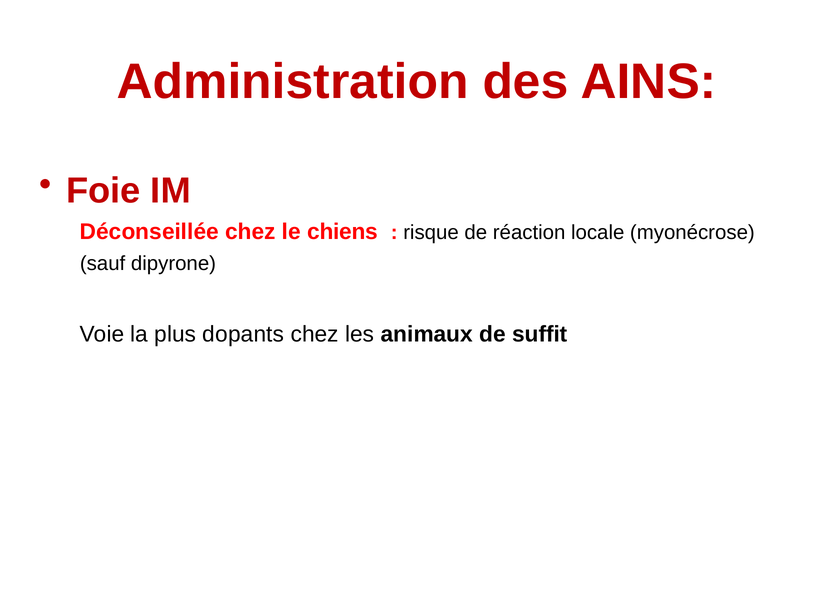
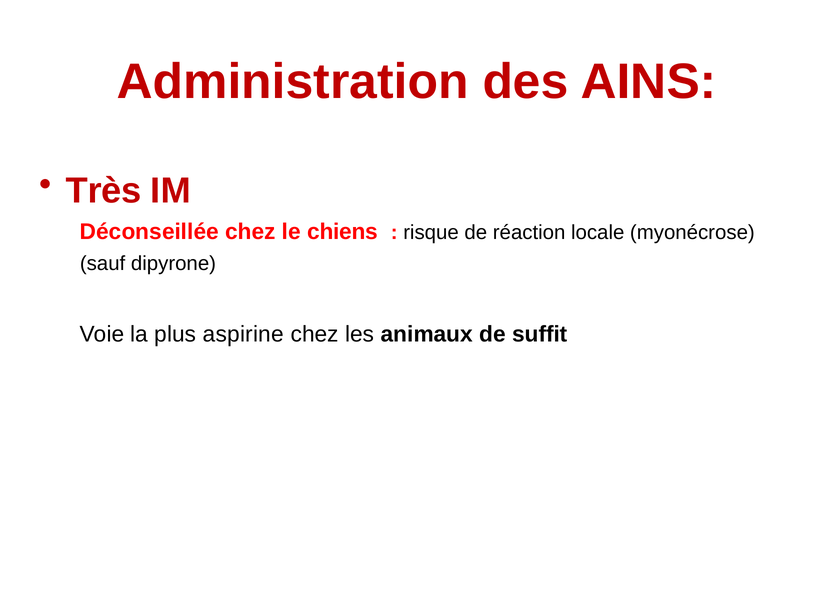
Foie: Foie -> Très (104, 191)
dopants: dopants -> aspirine (243, 335)
